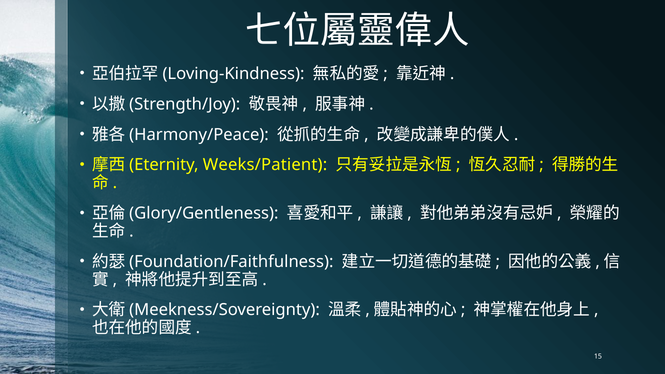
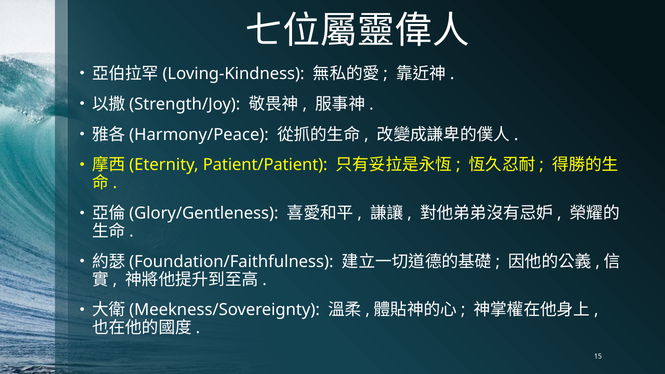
Weeks/Patient: Weeks/Patient -> Patient/Patient (265, 165)
